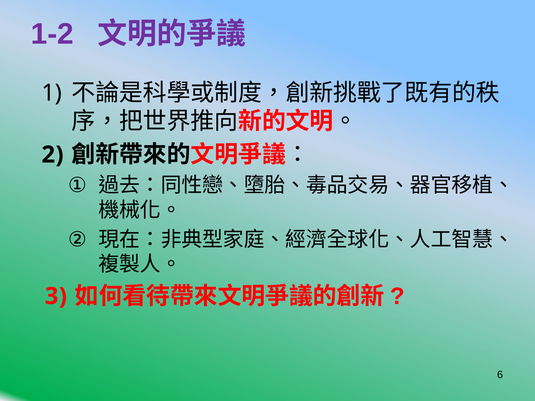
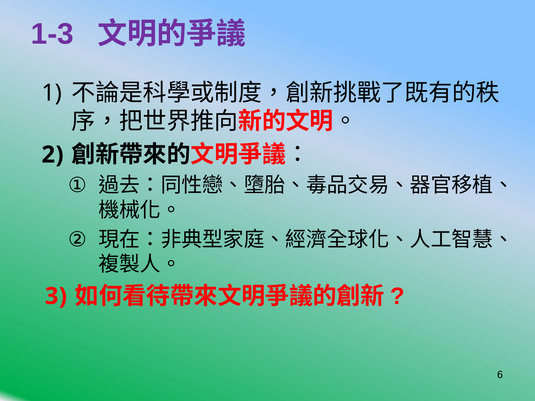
1-2: 1-2 -> 1-3 (52, 34)
